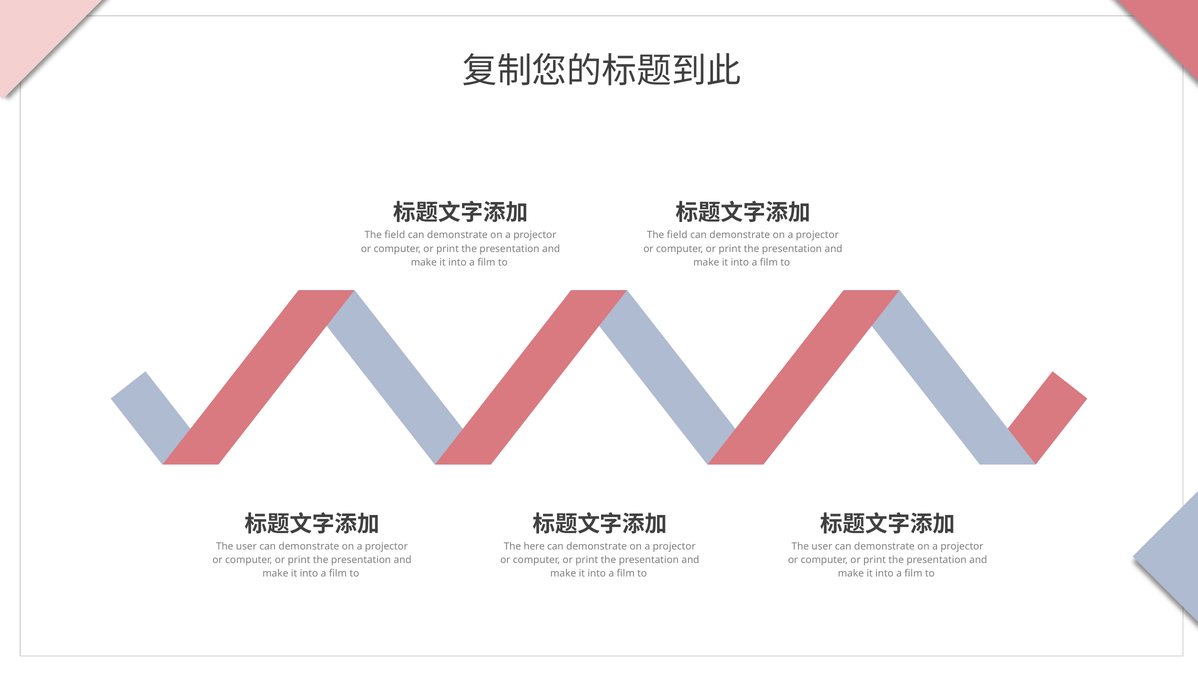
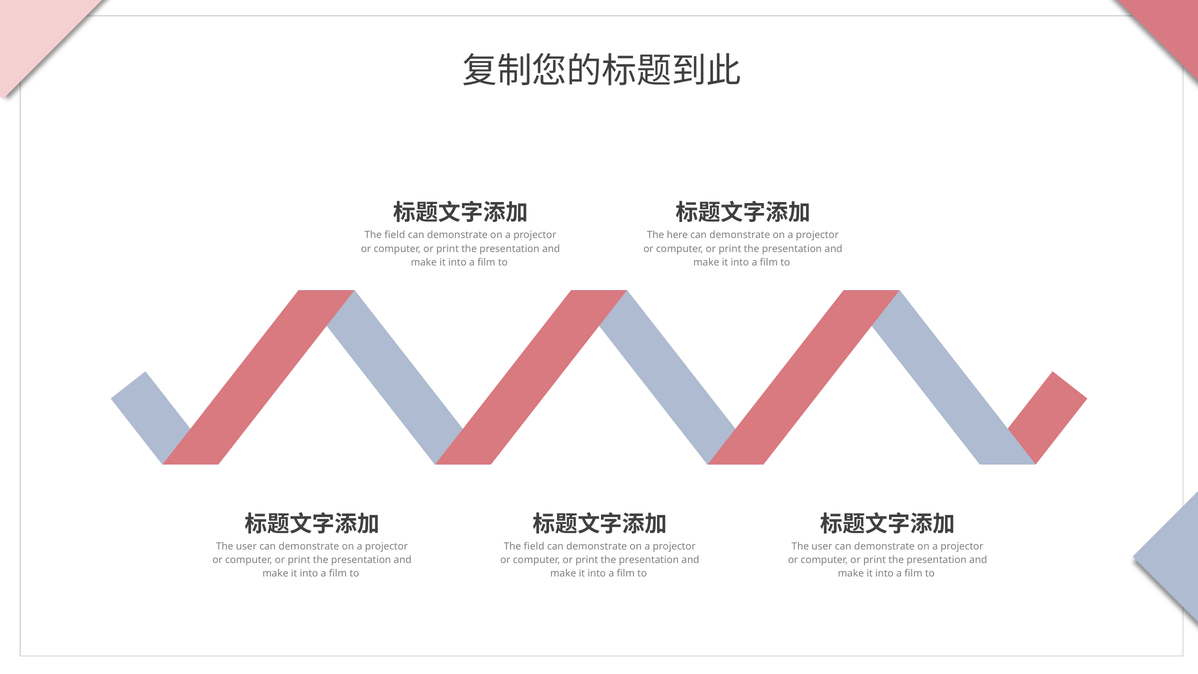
field: field -> here (677, 235)
here: here -> field (534, 546)
